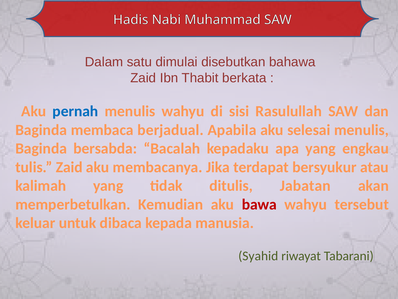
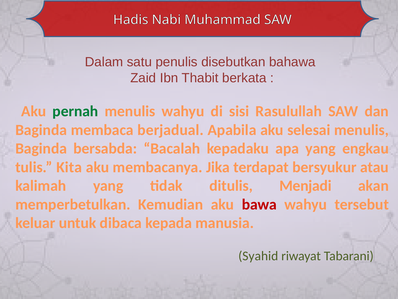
dimulai: dimulai -> penulis (177, 62)
pernah colour: blue -> green (75, 111)
tulis Zaid: Zaid -> Kita (69, 167)
Jabatan: Jabatan -> Menjadi (305, 185)
